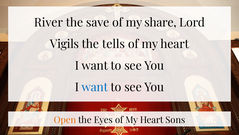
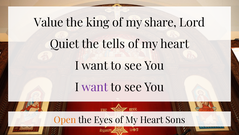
River: River -> Value (49, 22)
save: save -> king (98, 22)
Vigils: Vigils -> Quiet (64, 44)
want colour: blue -> purple (95, 87)
